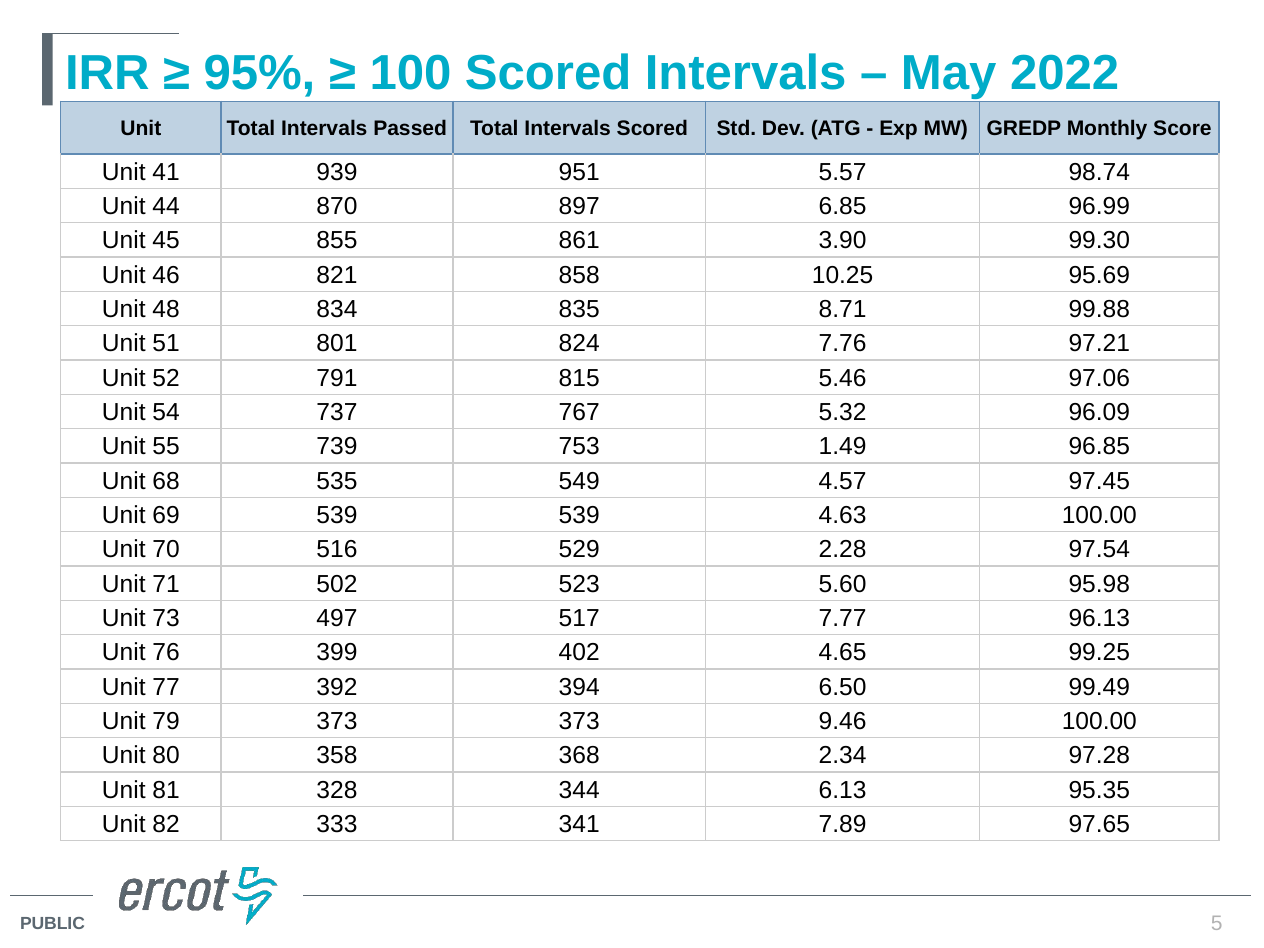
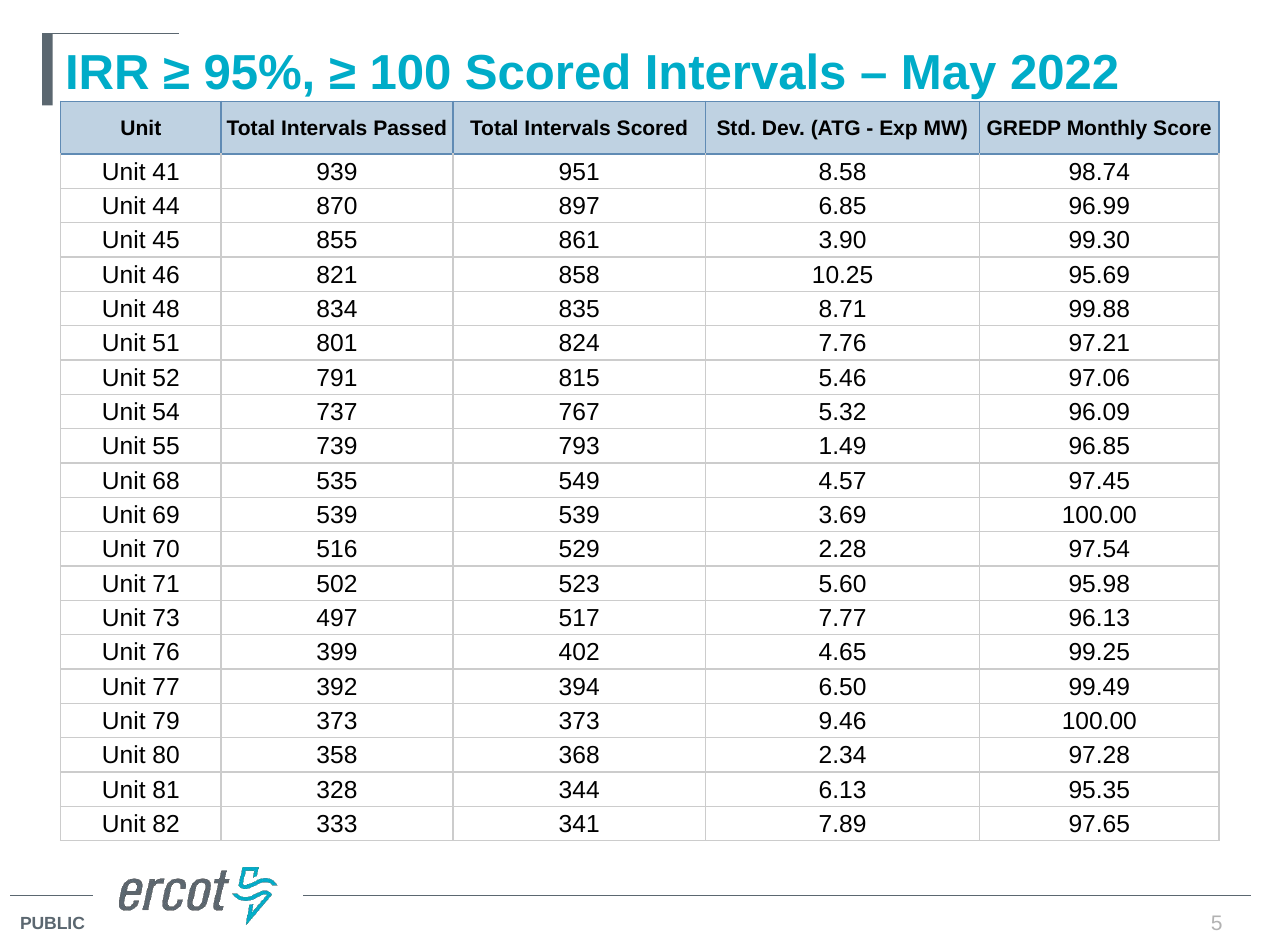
5.57: 5.57 -> 8.58 (843, 172)
753: 753 -> 793 (579, 447)
4.63: 4.63 -> 3.69 (843, 516)
